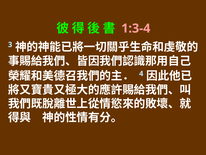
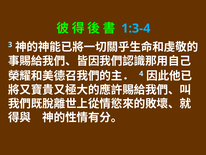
1:3-4 colour: pink -> light blue (136, 28)
